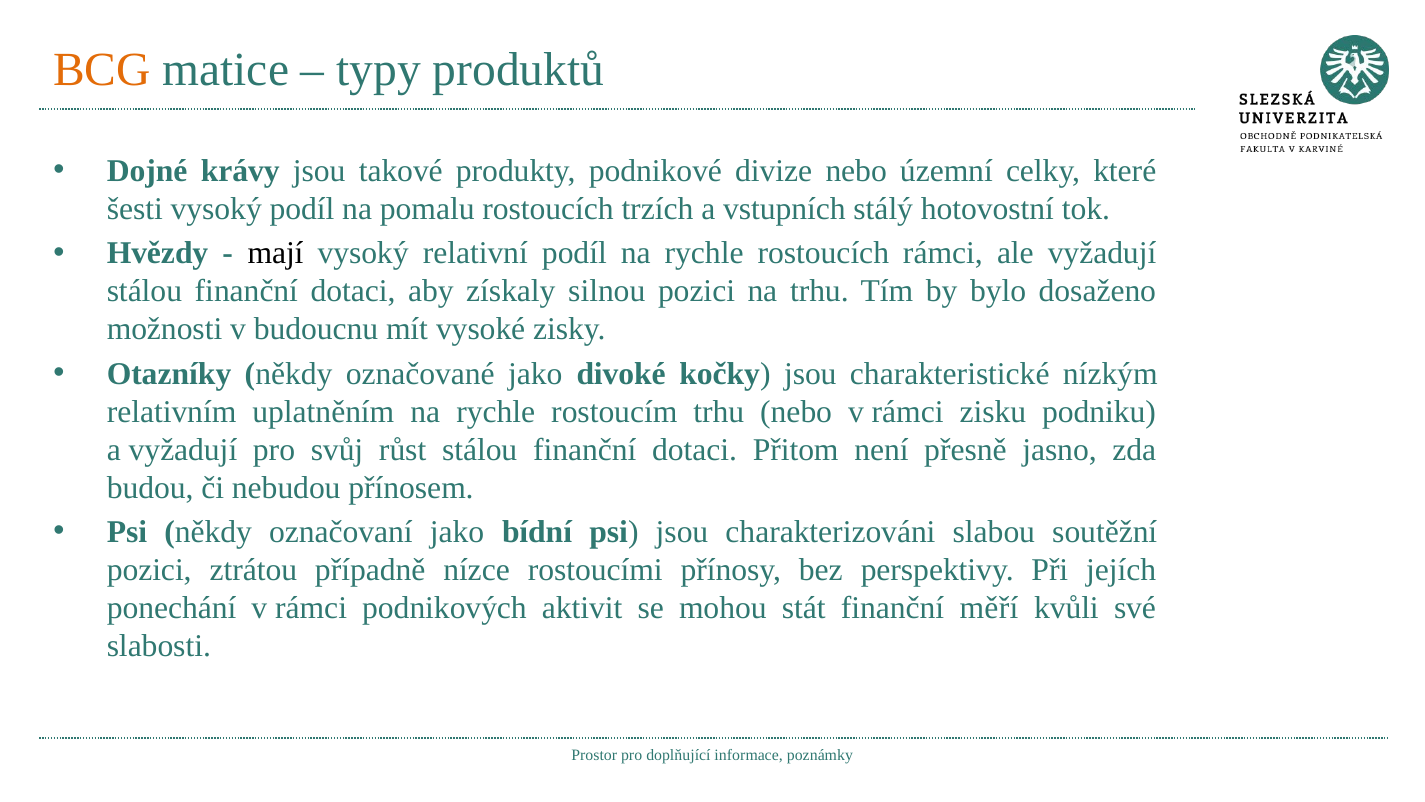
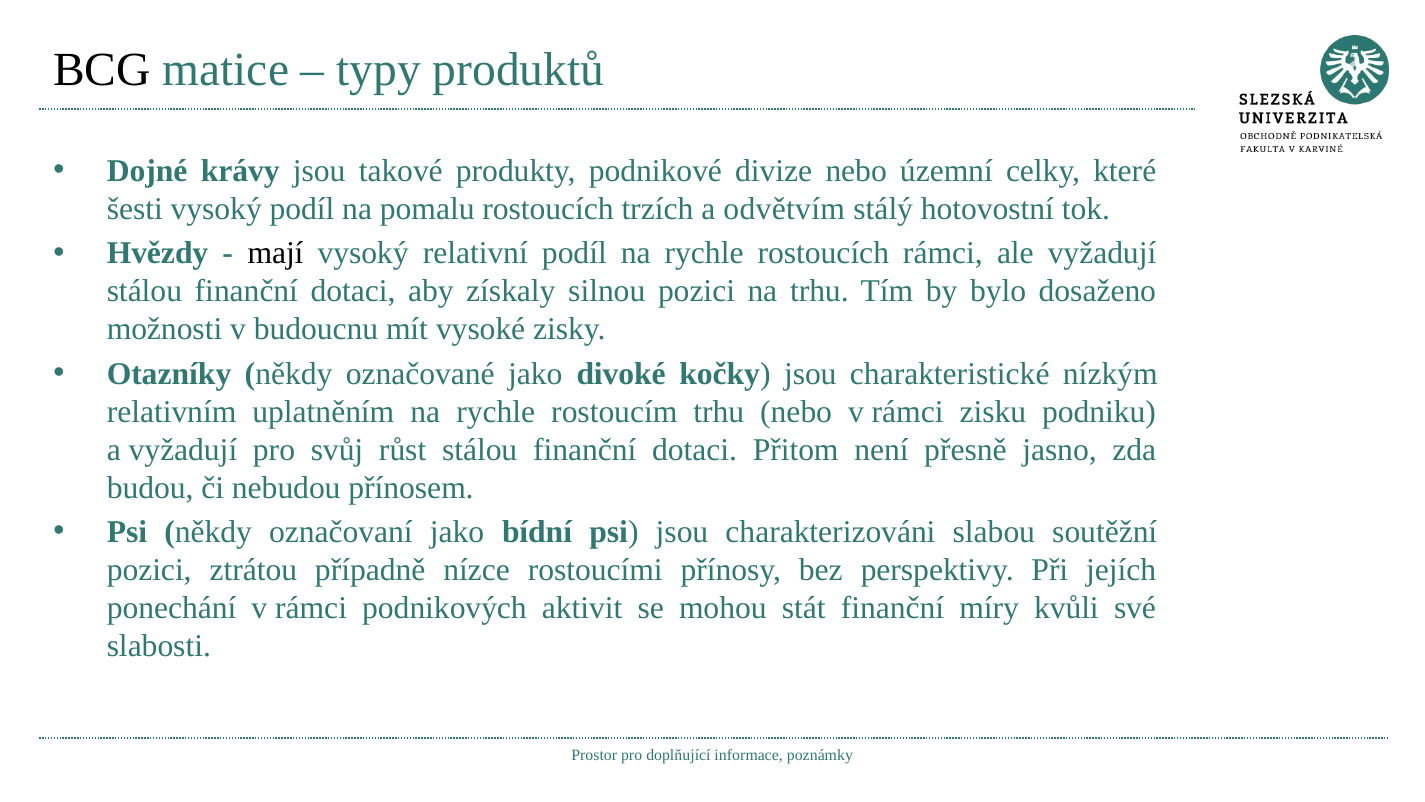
BCG colour: orange -> black (102, 69)
vstupních: vstupních -> odvětvím (784, 209)
měří: měří -> míry (989, 608)
